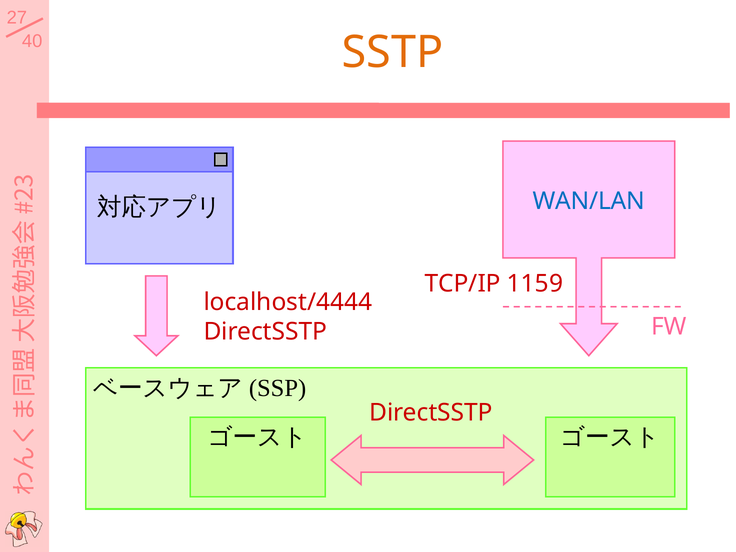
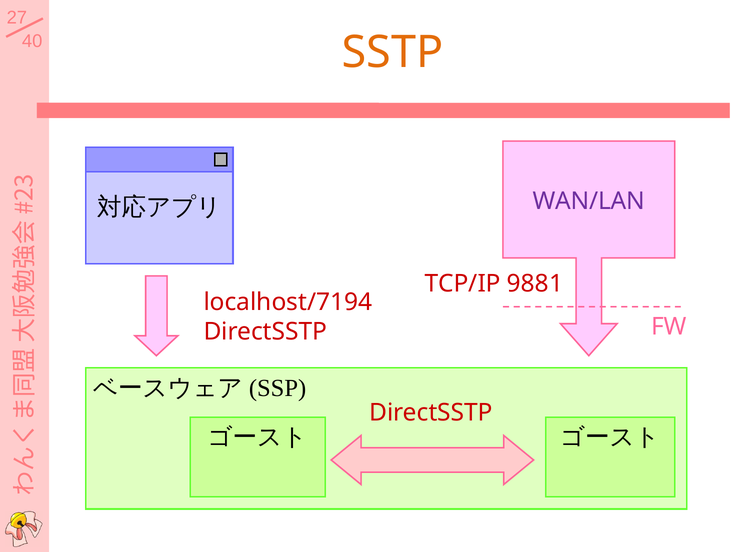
WAN/LAN colour: blue -> purple (589, 201)
1159: 1159 -> 9881 (535, 284)
localhost/4444: localhost/4444 -> localhost/7194 (288, 302)
